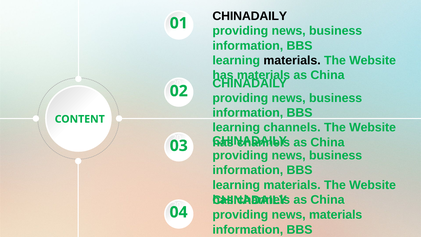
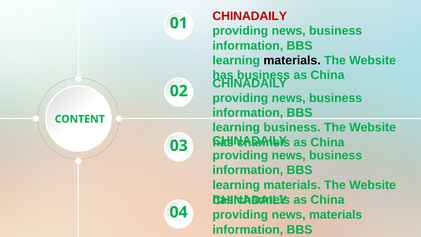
CHINADAILY colour: black -> red (250, 16)
has materials: materials -> business (264, 75)
learning channels: channels -> business (292, 127)
